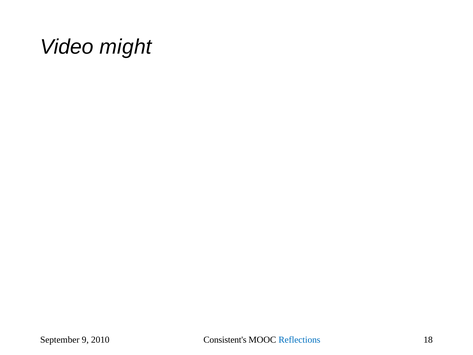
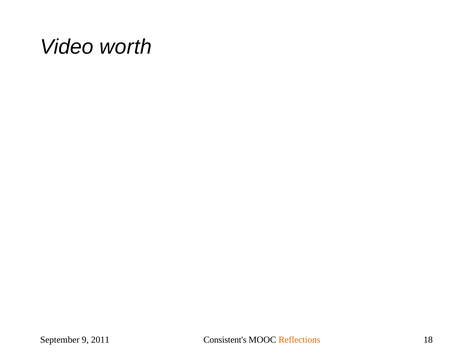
might: might -> worth (126, 47)
2010: 2010 -> 2011 (100, 340)
Reflections colour: blue -> orange (299, 340)
